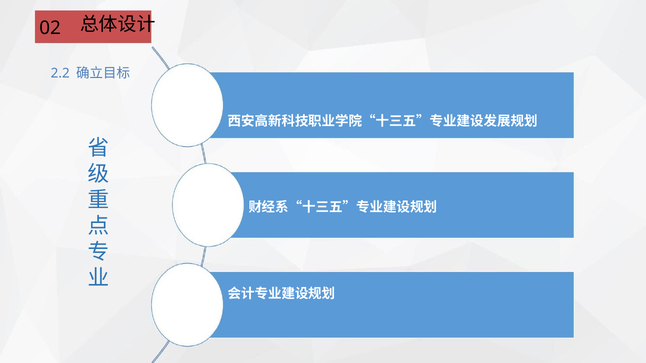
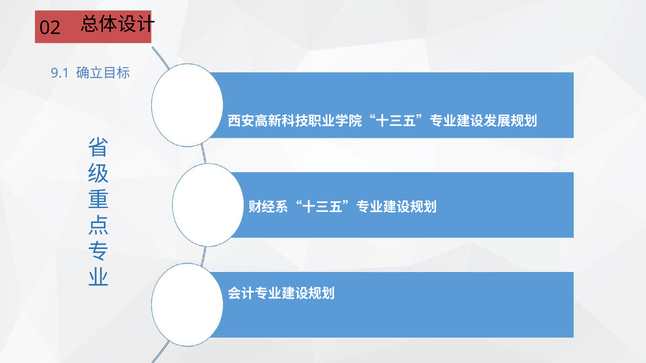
2.2: 2.2 -> 9.1 (60, 74)
